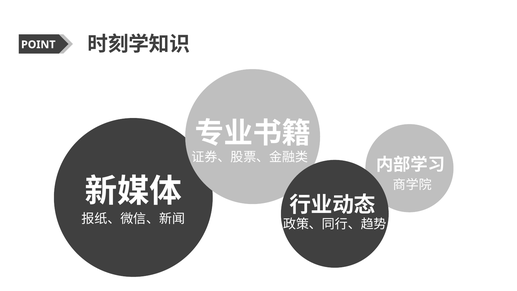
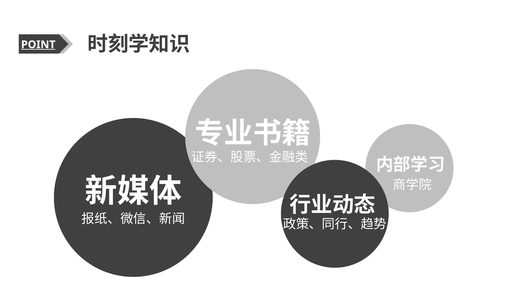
POINT underline: none -> present (38, 45)
